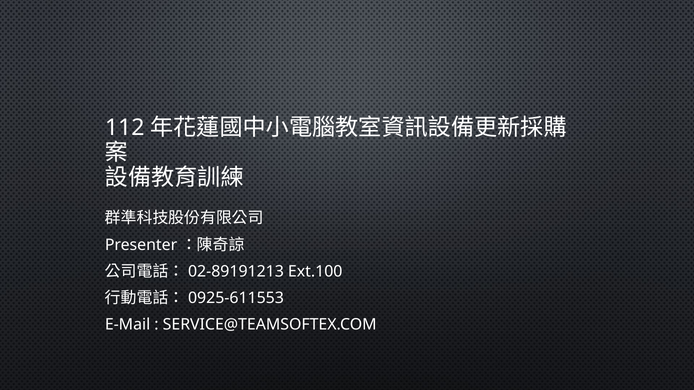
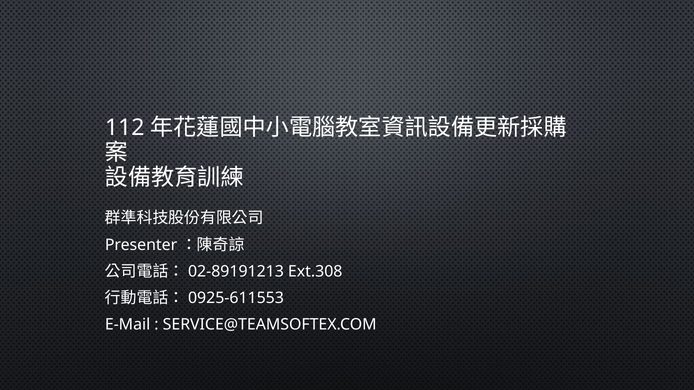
Ext.100: Ext.100 -> Ext.308 (315, 272)
